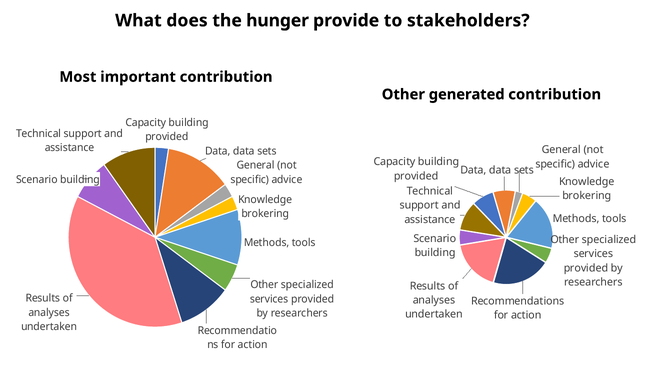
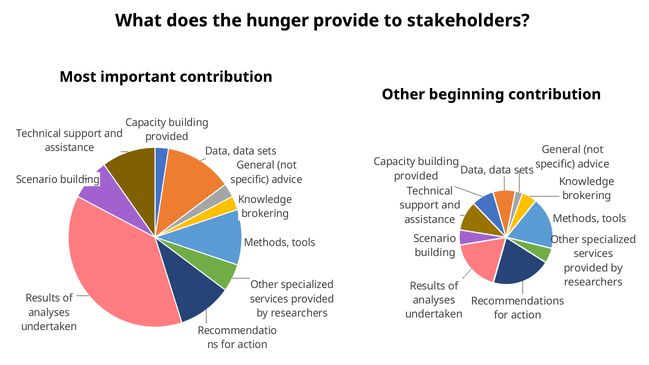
generated: generated -> beginning (467, 94)
